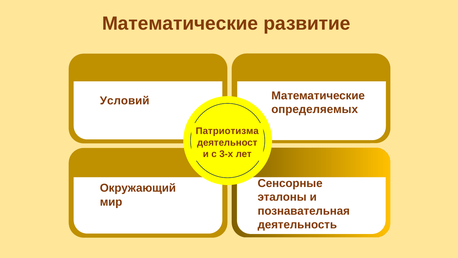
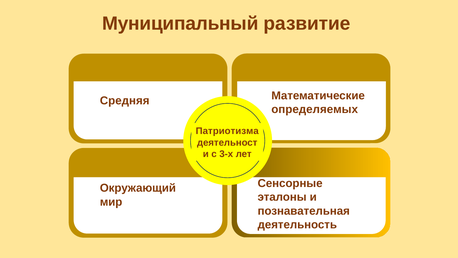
Математические: Математические -> Муниципальный (180, 24)
Условий: Условий -> Средняя (125, 101)
